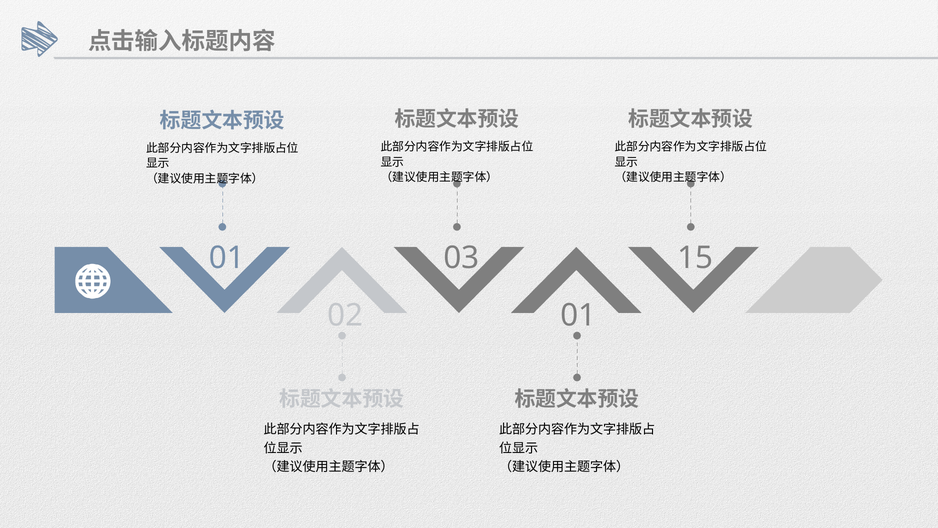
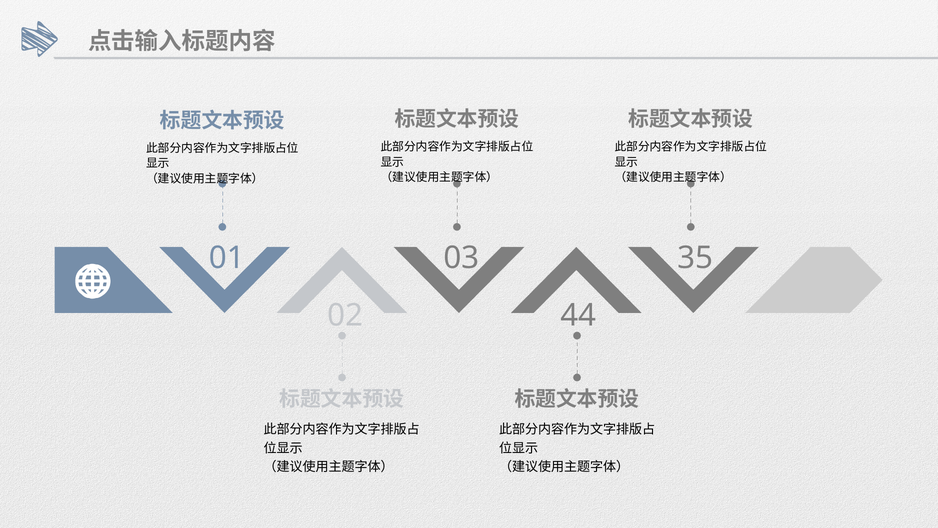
15: 15 -> 35 (695, 258)
02 01: 01 -> 44 (578, 315)
